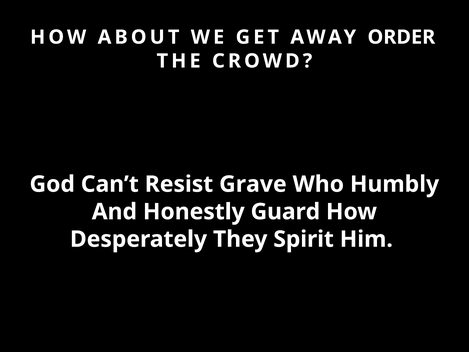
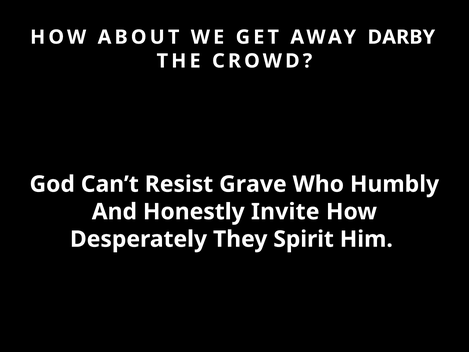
ORDER: ORDER -> DARBY (401, 37)
Guard: Guard -> Invite (285, 212)
